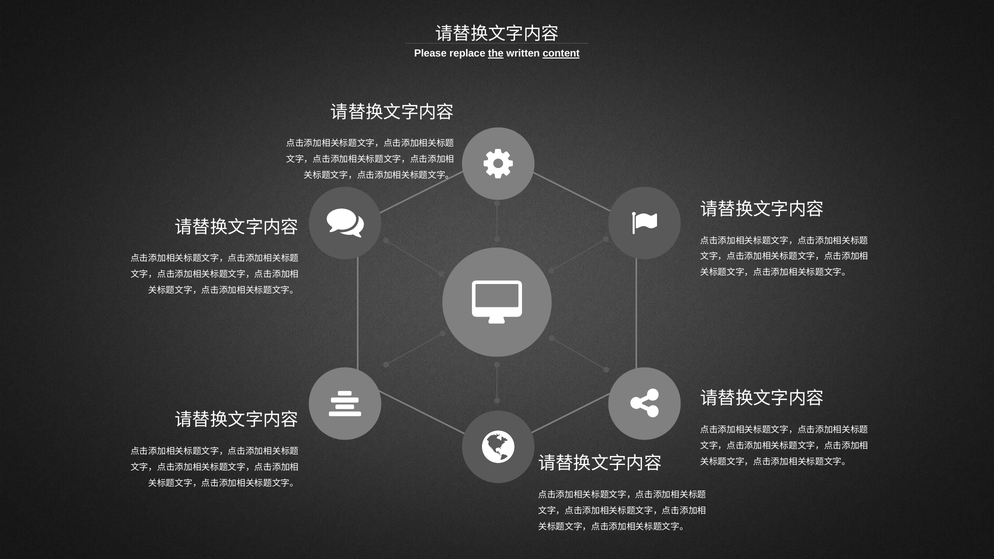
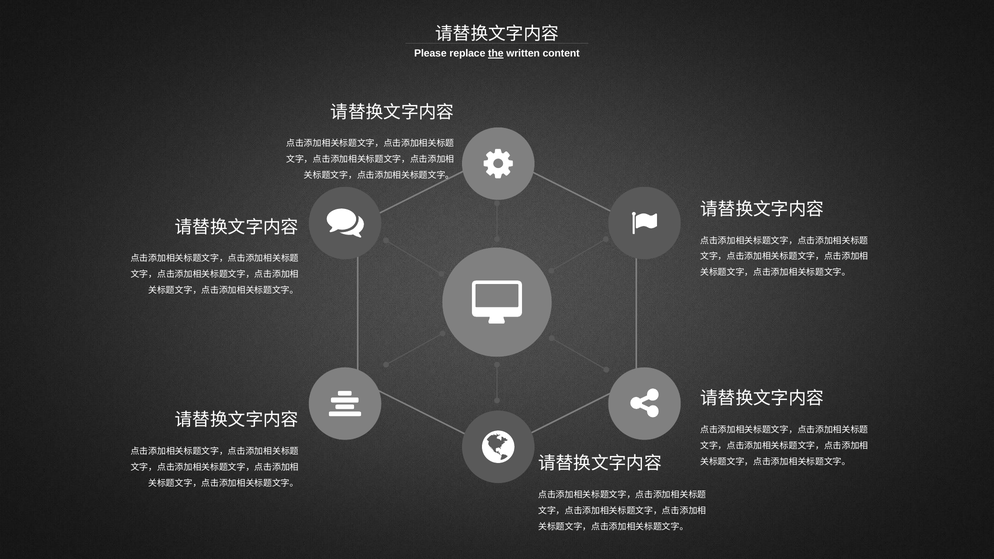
content underline: present -> none (561, 54)
